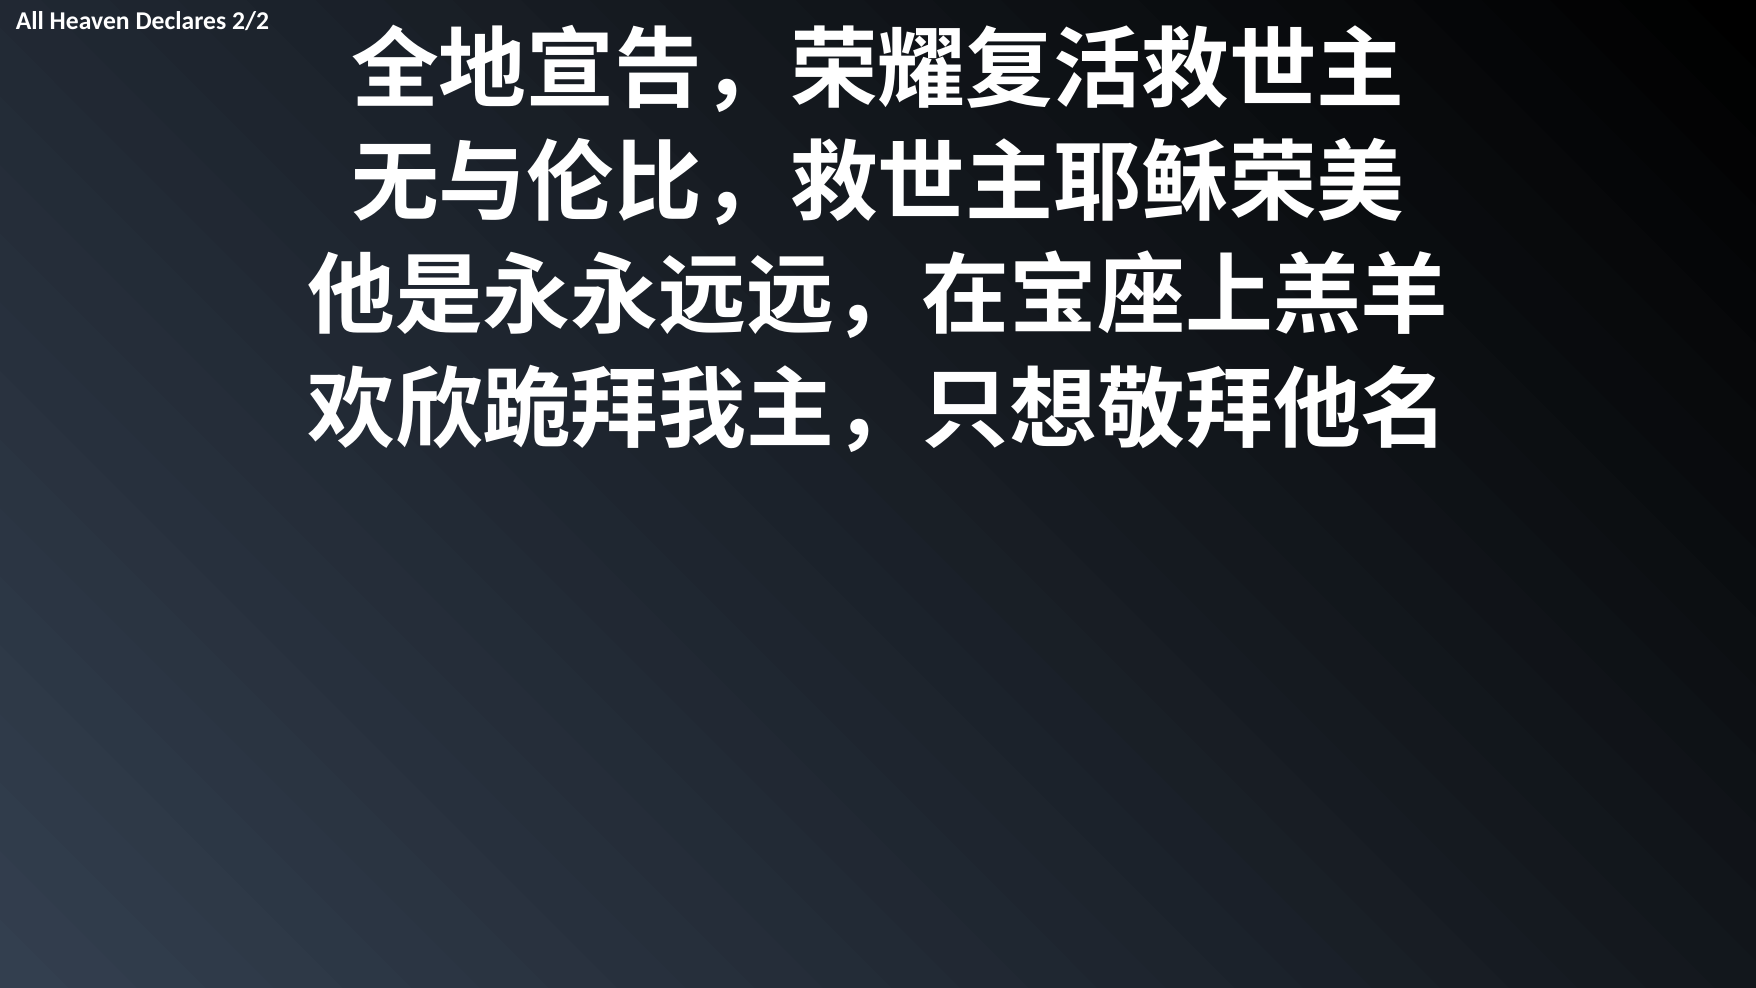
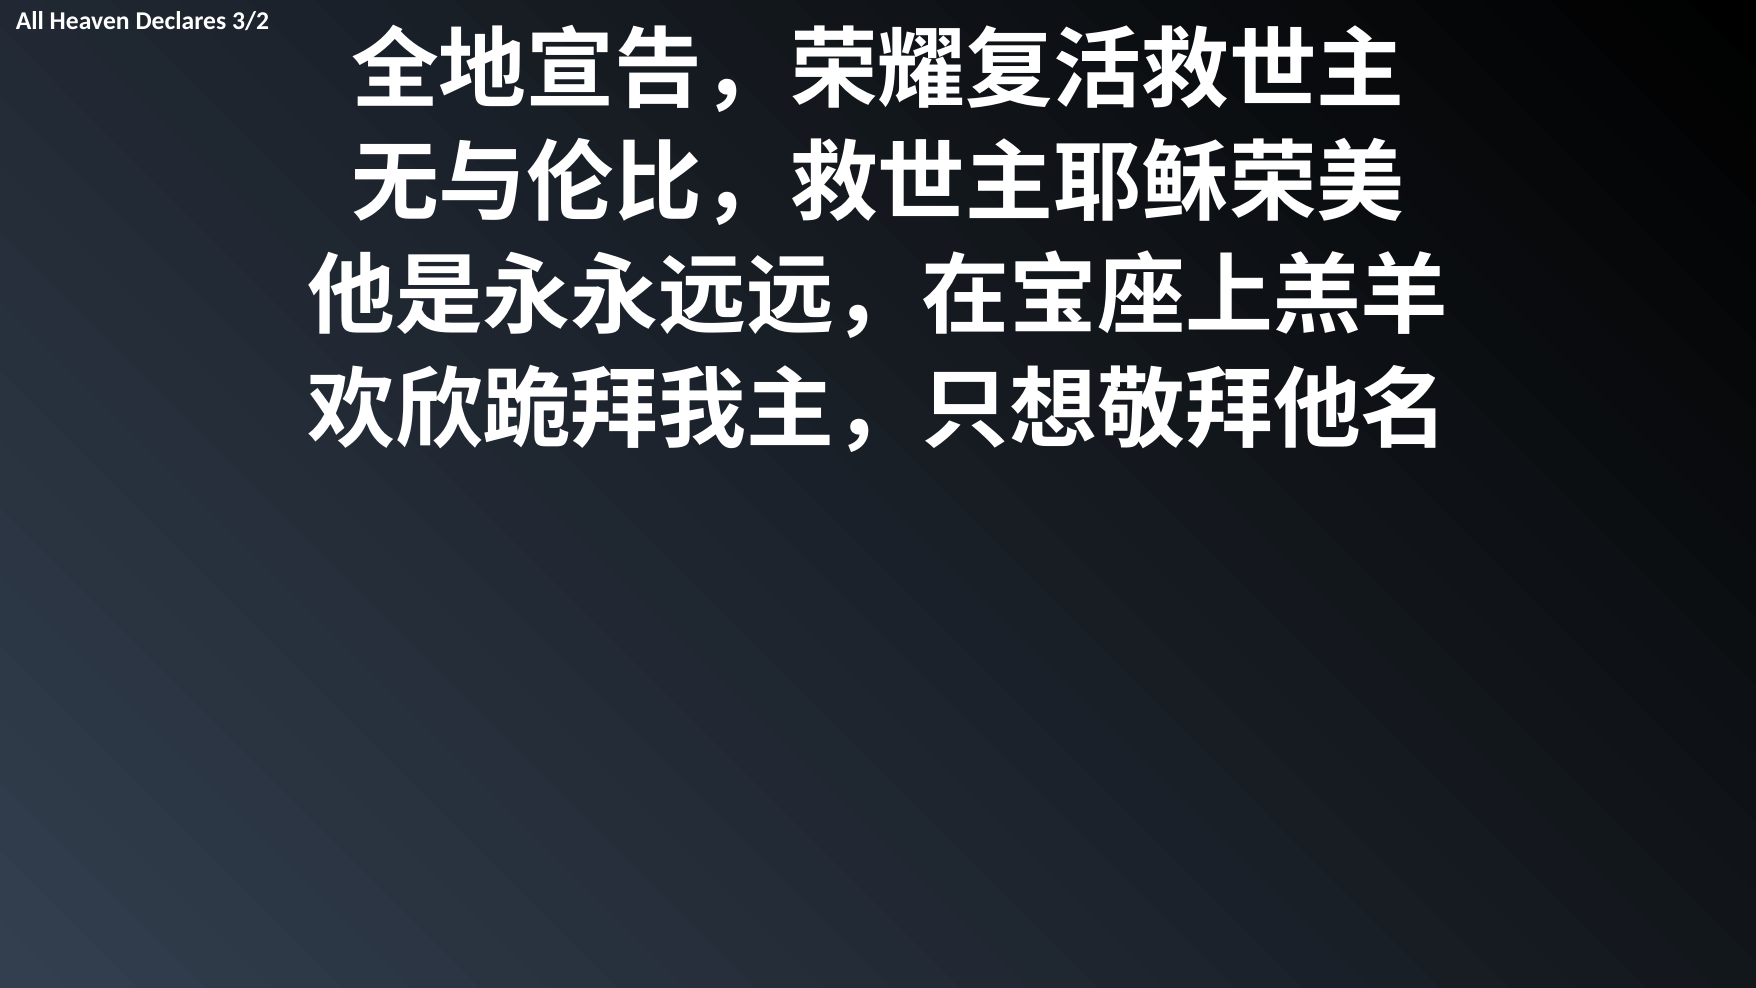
2/2: 2/2 -> 3/2 (251, 22)
